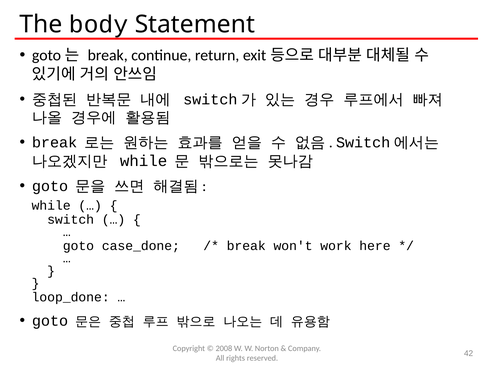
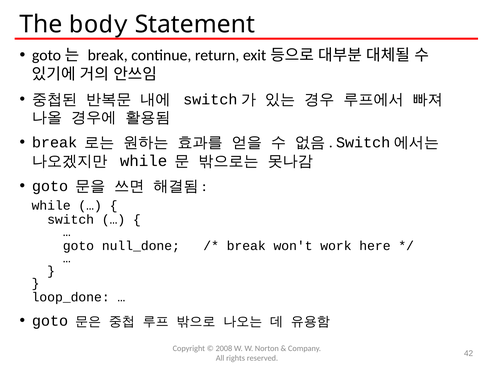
case_done: case_done -> null_done (141, 246)
